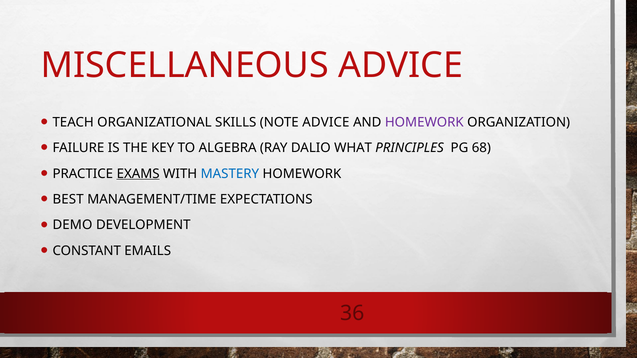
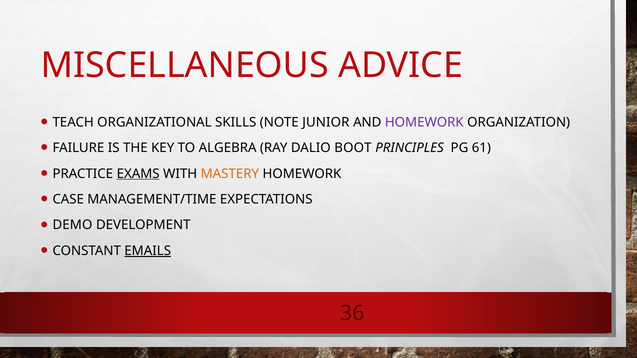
NOTE ADVICE: ADVICE -> JUNIOR (326, 122)
WHAT: WHAT -> BOOT (353, 148)
68: 68 -> 61 (481, 148)
MASTERY colour: blue -> orange (230, 174)
BEST: BEST -> CASE (68, 200)
EMAILS underline: none -> present (148, 251)
